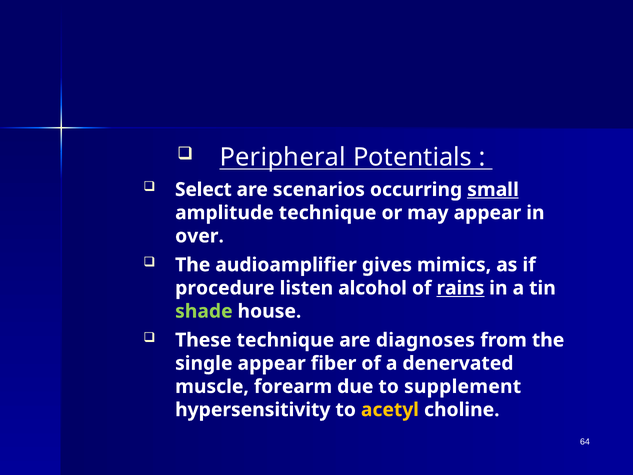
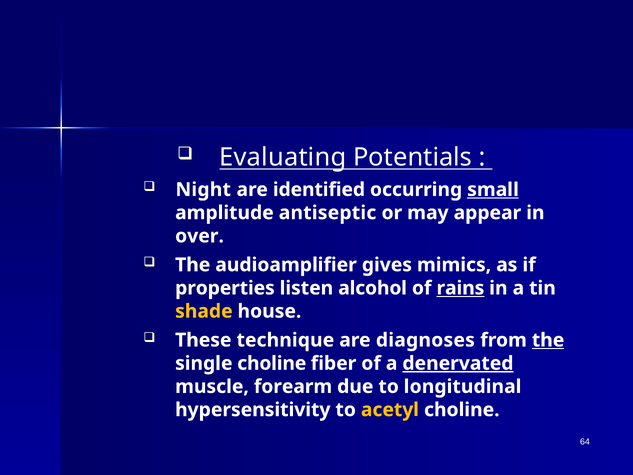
Peripheral: Peripheral -> Evaluating (283, 157)
Select: Select -> Night (203, 189)
scenarios: scenarios -> identified (319, 189)
amplitude technique: technique -> antiseptic (328, 213)
procedure: procedure -> properties (225, 288)
shade colour: light green -> yellow (204, 311)
the underline: none -> present (548, 340)
single appear: appear -> choline (272, 363)
denervated underline: none -> present (458, 363)
supplement: supplement -> longitudinal (463, 386)
